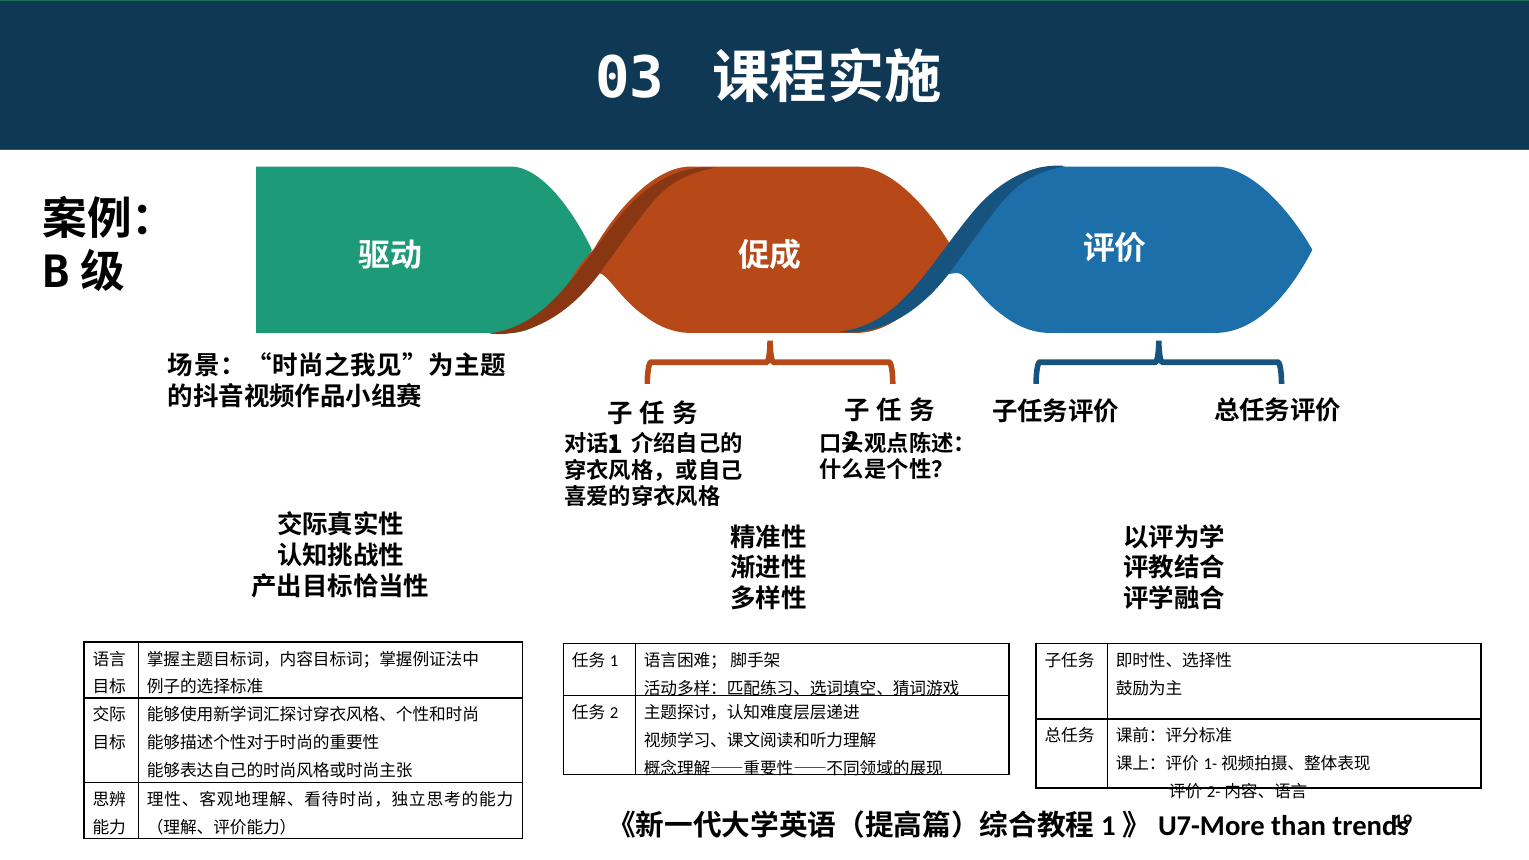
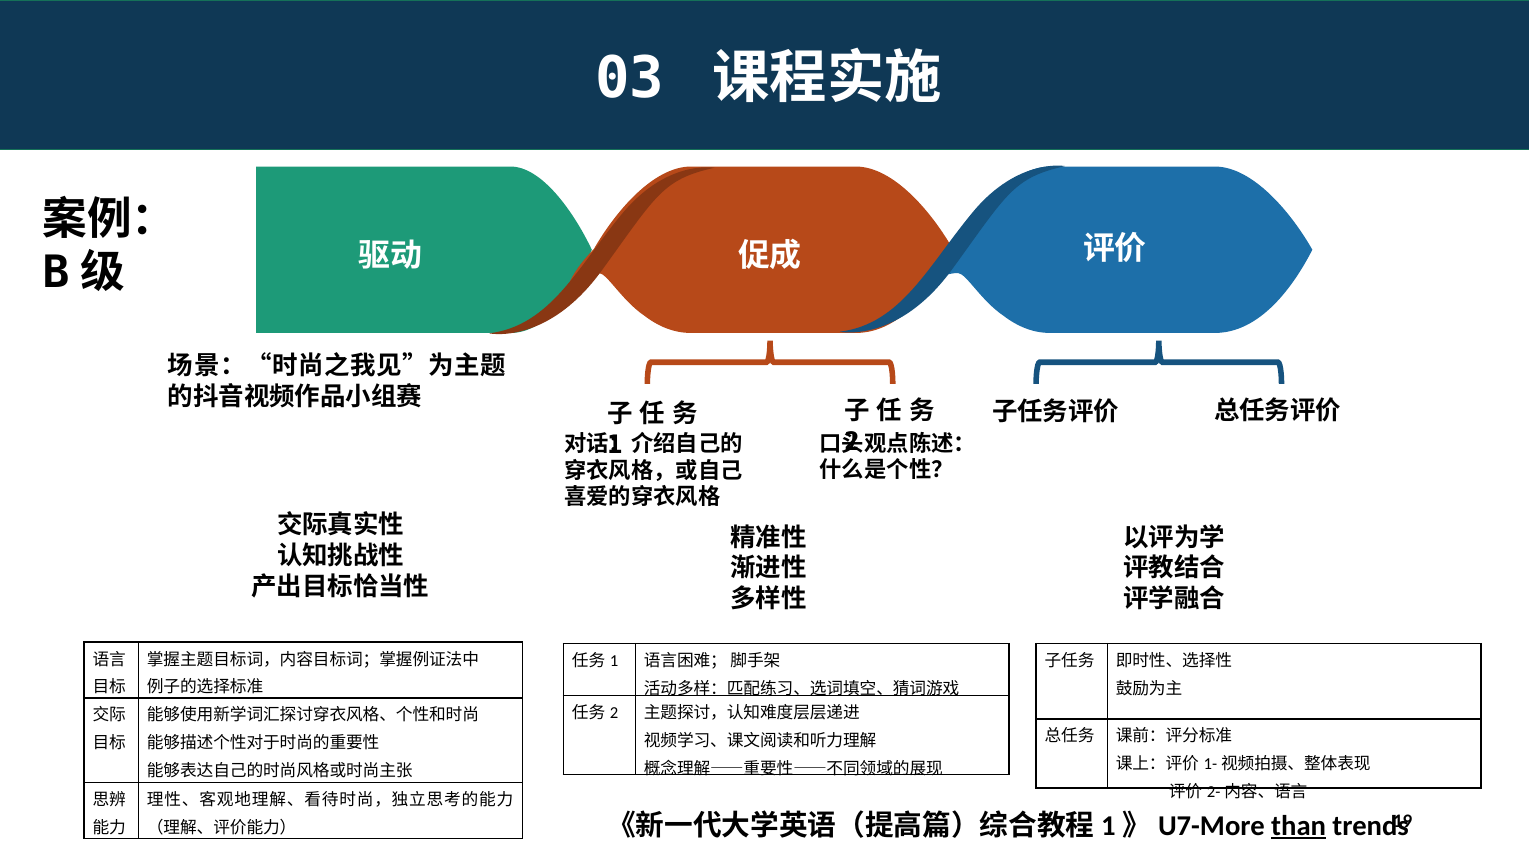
than underline: none -> present (1299, 826)
